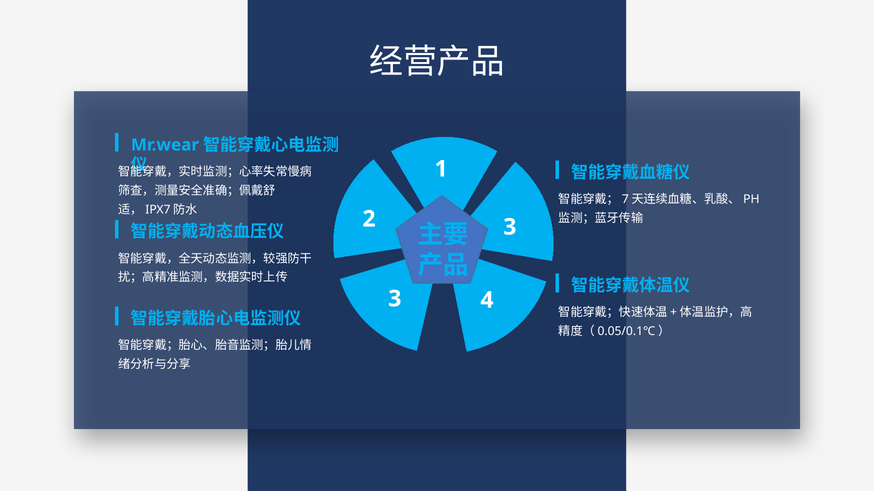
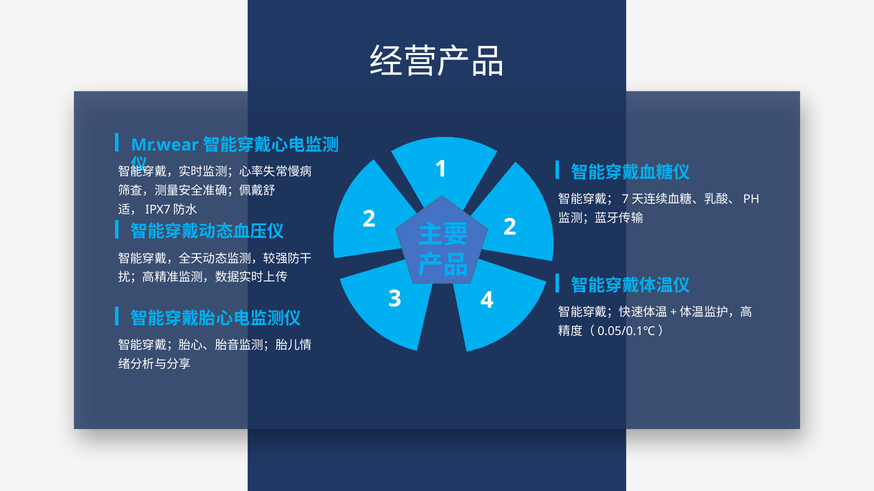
2 3: 3 -> 2 (510, 227)
